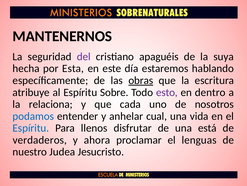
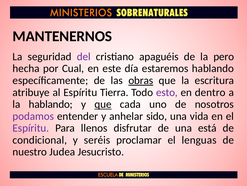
suya: suya -> pero (224, 56)
Esta: Esta -> Cual (73, 68)
Sobre: Sobre -> Tierra (114, 92)
la relaciona: relaciona -> hablando (51, 104)
que underline: none -> present (103, 104)
podamos colour: blue -> purple (33, 116)
cual: cual -> sido (157, 116)
Espíritu colour: blue -> purple (31, 128)
verdaderos: verdaderos -> condicional (40, 139)
ahora: ahora -> seréis (97, 139)
